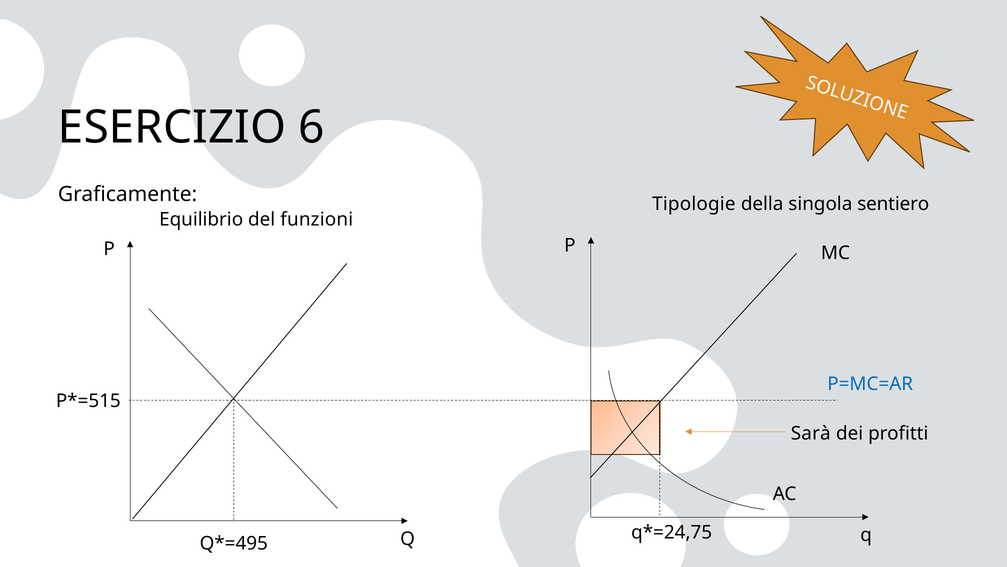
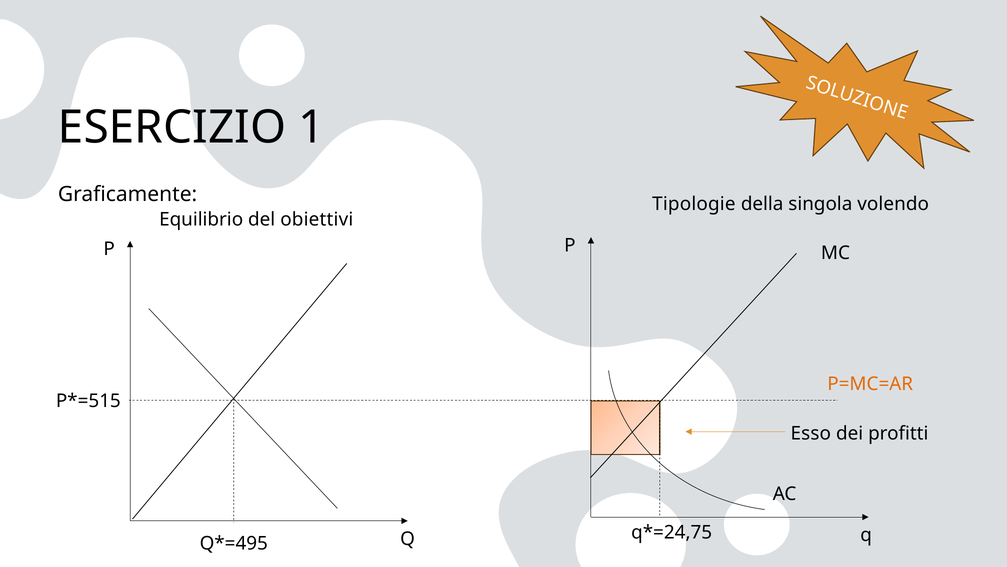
6: 6 -> 1 (311, 127)
sentiero: sentiero -> volendo (893, 204)
funzioni: funzioni -> obiettivi (317, 219)
P=MC=AR colour: blue -> orange (870, 384)
Sarà: Sarà -> Esso (811, 433)
